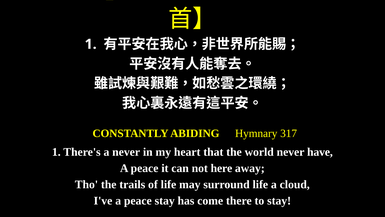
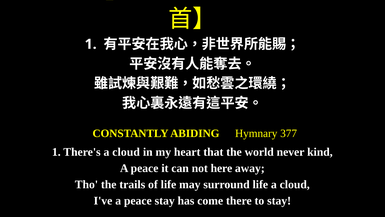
317: 317 -> 377 (289, 133)
There's a never: never -> cloud (126, 152)
have: have -> kind (320, 152)
